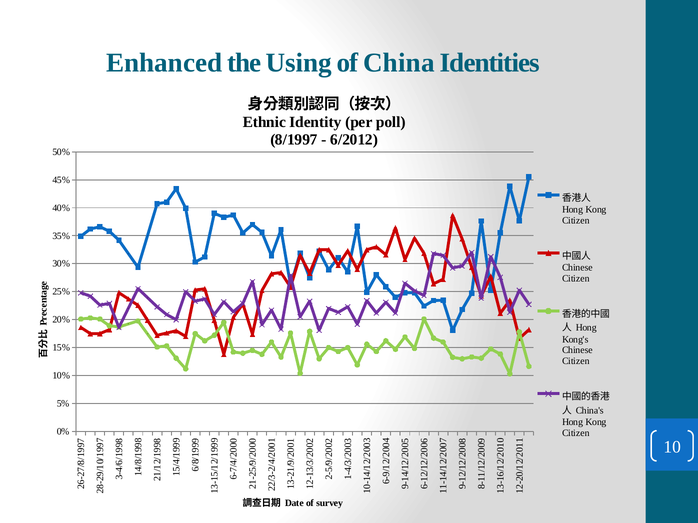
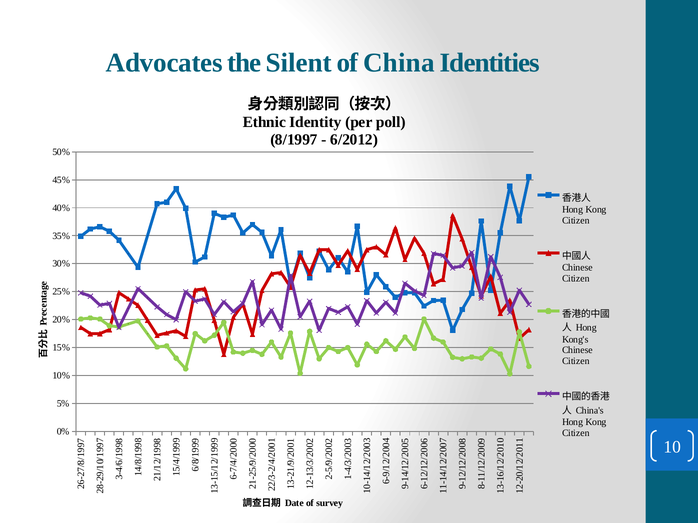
Enhanced: Enhanced -> Advocates (164, 63)
Using: Using -> Silent (299, 63)
